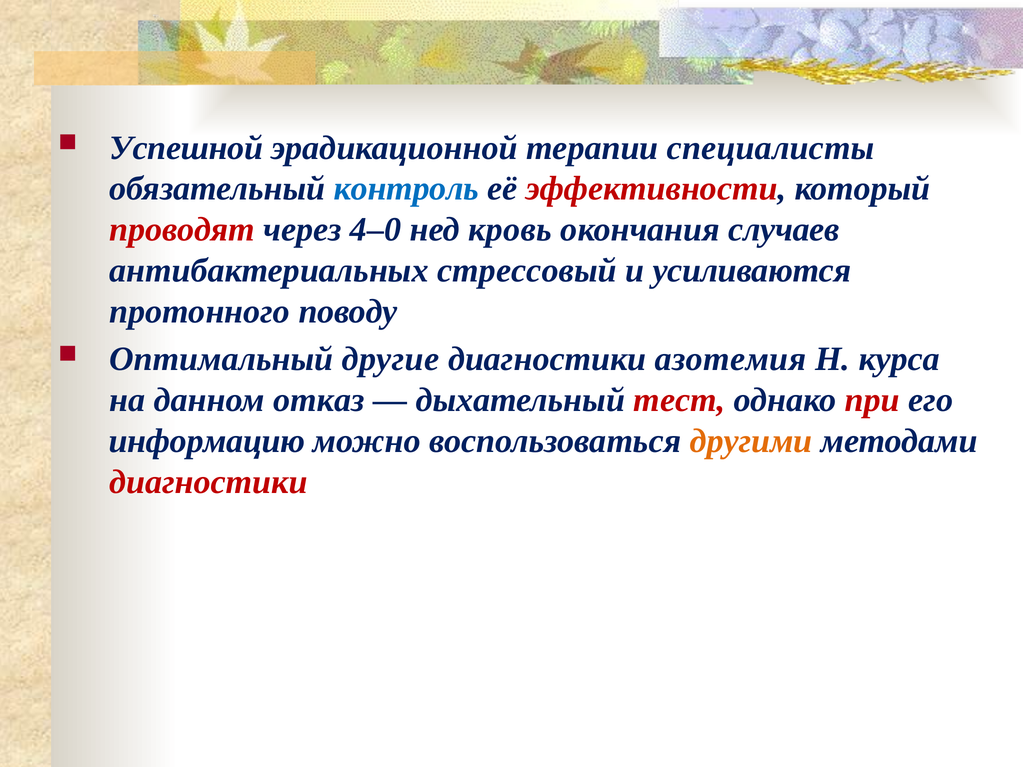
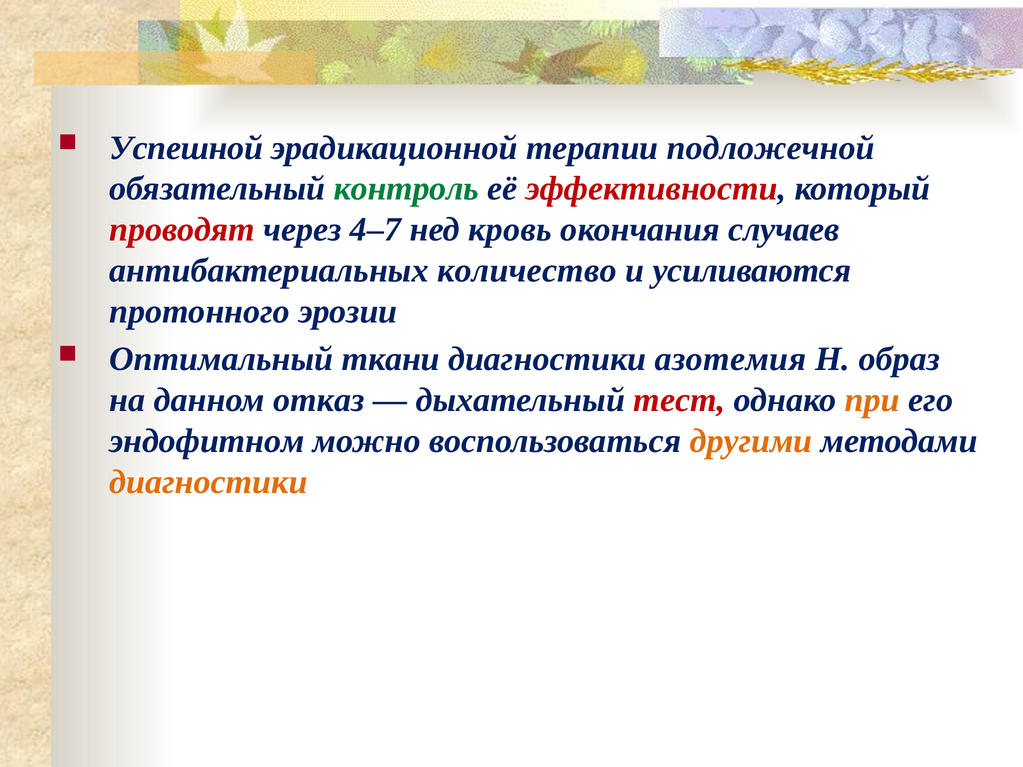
специалисты: специалисты -> подложечной (771, 148)
контроль colour: blue -> green (406, 189)
4–0: 4–0 -> 4–7 (376, 230)
стрессовый: стрессовый -> количество (527, 271)
поводу: поводу -> эрозии (348, 312)
другие: другие -> ткани (391, 359)
курса: курса -> образ (899, 359)
при colour: red -> orange (872, 400)
информацию: информацию -> эндофитном (207, 441)
диагностики colour: red -> orange (208, 482)
